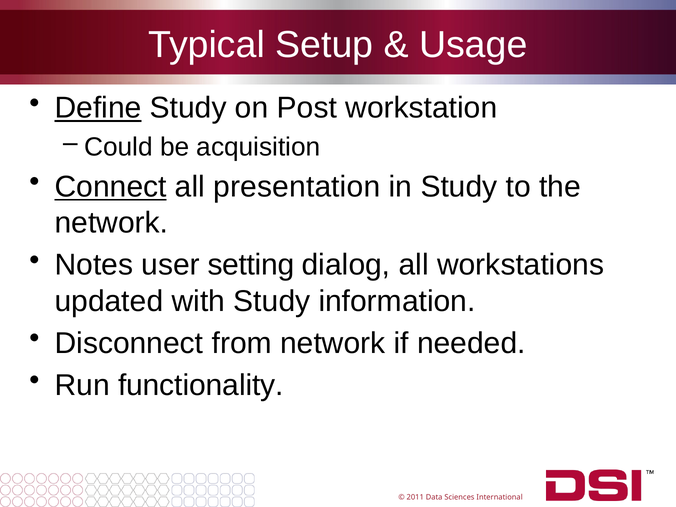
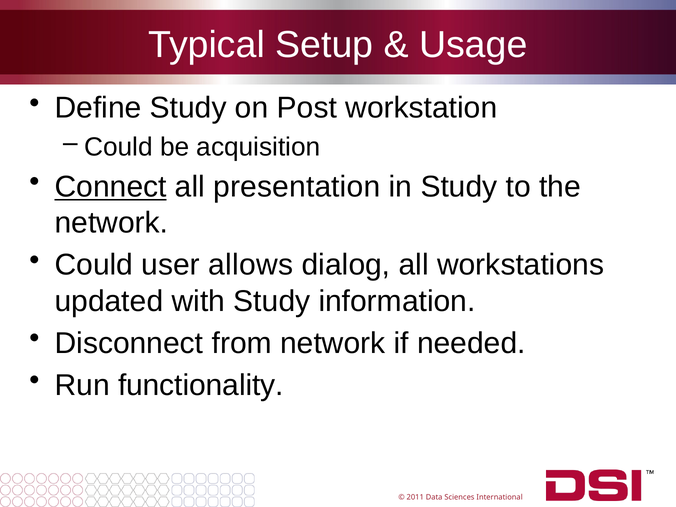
Define underline: present -> none (98, 108)
Notes: Notes -> Could (94, 265)
setting: setting -> allows (251, 265)
